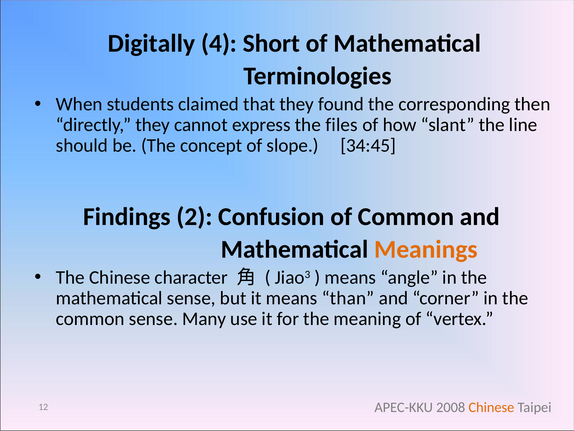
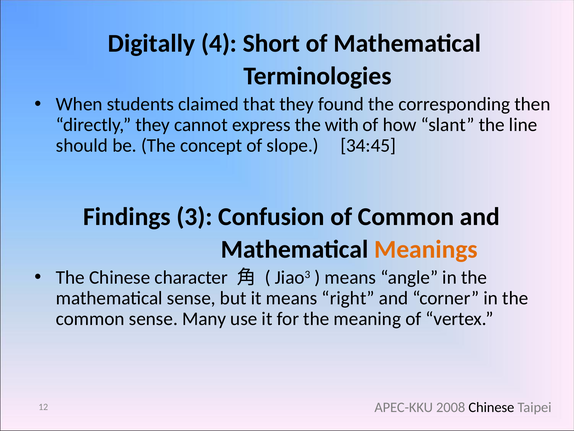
files: files -> with (342, 125)
2: 2 -> 3 (195, 216)
than: than -> right (348, 298)
Chinese colour: orange -> black (491, 407)
